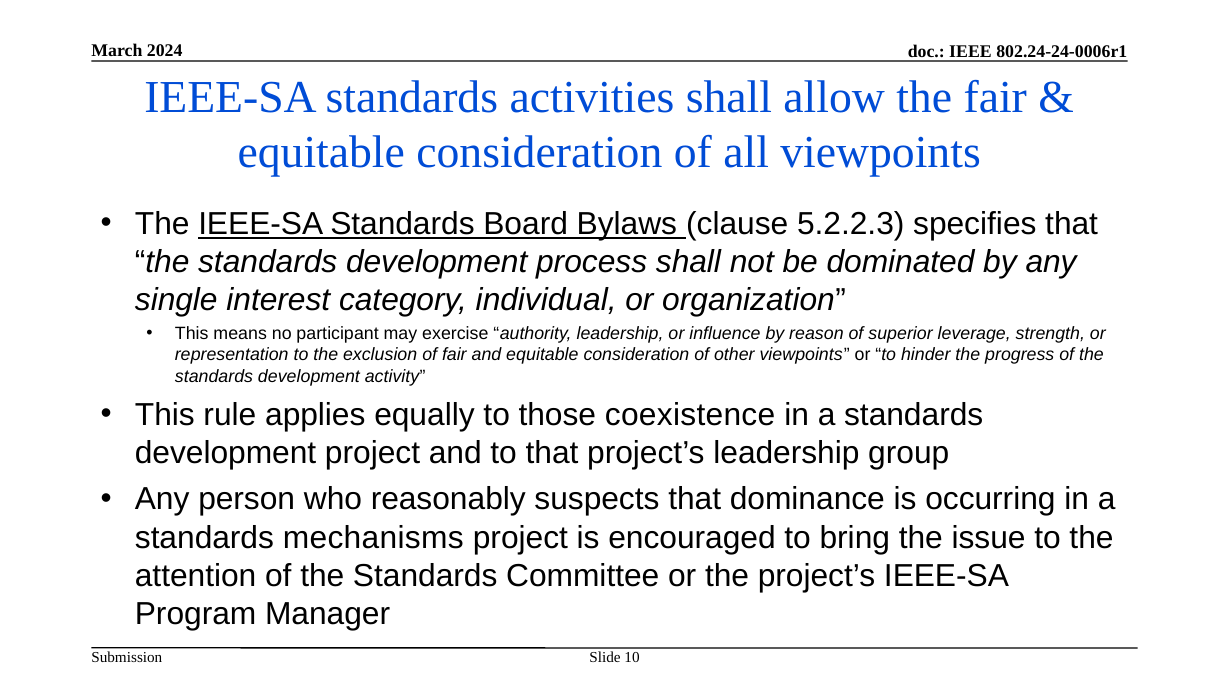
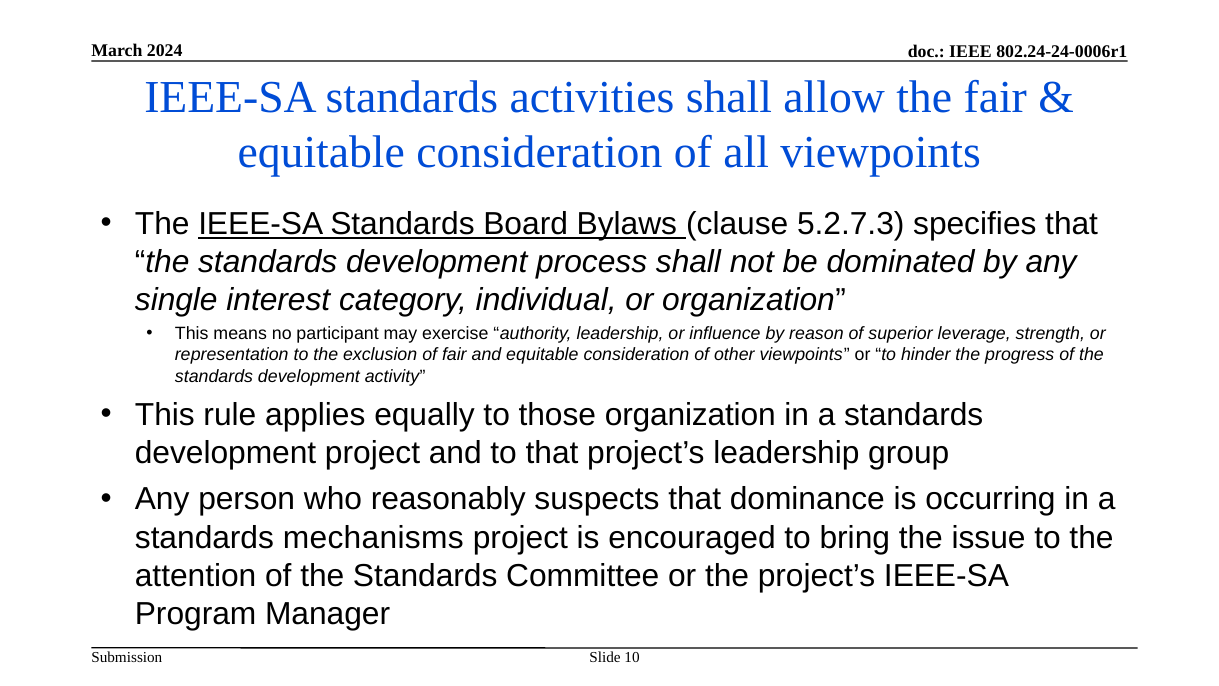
5.2.2.3: 5.2.2.3 -> 5.2.7.3 (851, 224)
those coexistence: coexistence -> organization (690, 415)
